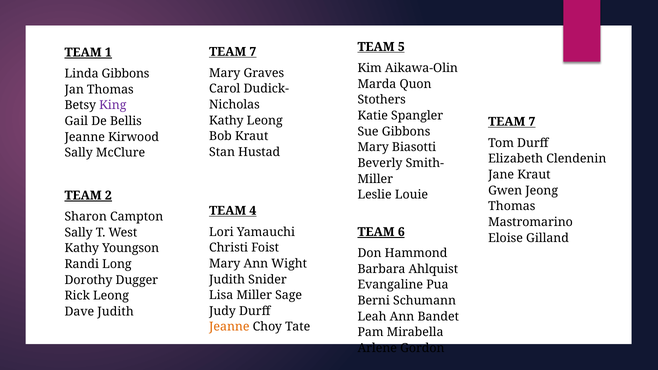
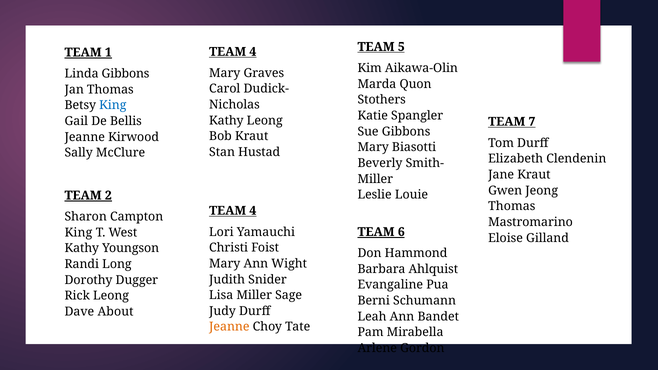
7: 7 -> 4 (253, 52)
King colour: purple -> blue (113, 105)
Sally: Sally -> King (79, 233)
Dave Judith: Judith -> About (116, 312)
